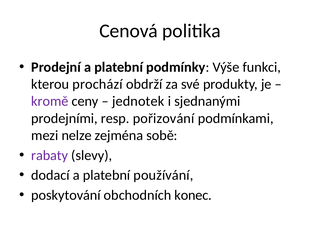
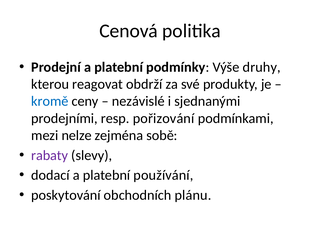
funkci: funkci -> druhy (262, 67)
prochází: prochází -> reagovat (98, 84)
kromě colour: purple -> blue (50, 101)
jednotek: jednotek -> nezávislé (138, 101)
konec: konec -> plánu (193, 195)
